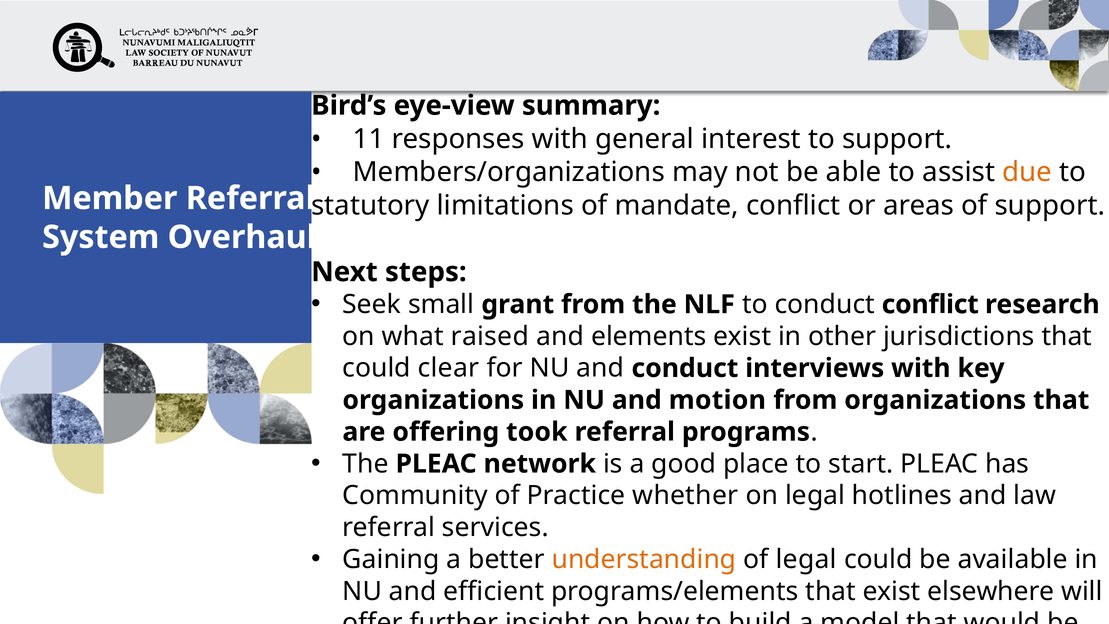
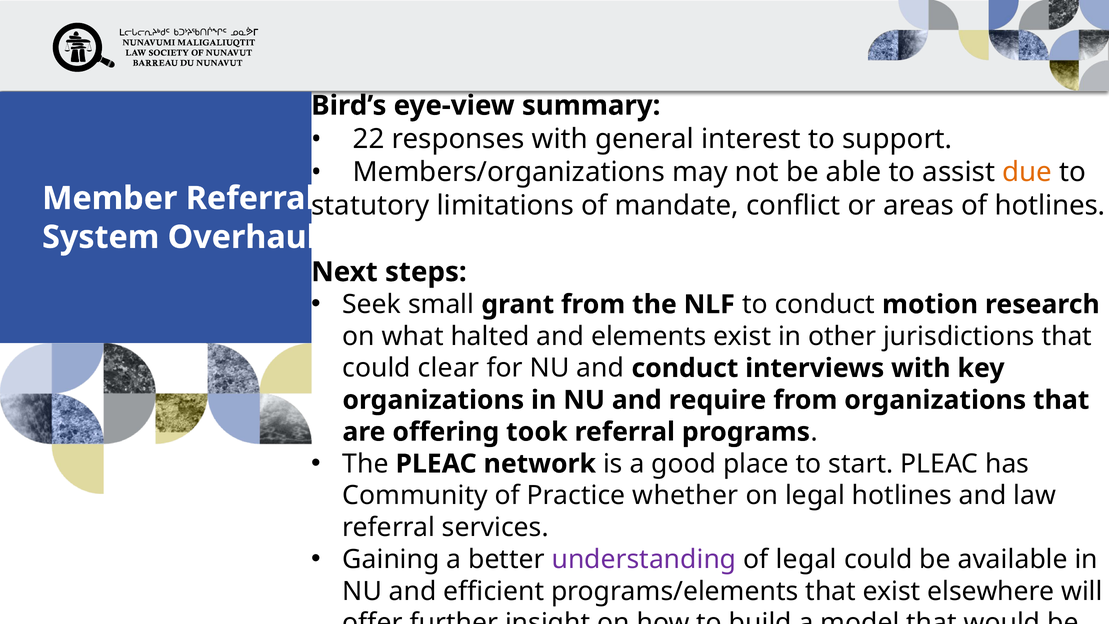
11: 11 -> 22 (369, 139)
of support: support -> hotlines (1050, 205)
conduct conflict: conflict -> motion (930, 304)
raised: raised -> halted (490, 336)
motion: motion -> require (717, 400)
understanding colour: orange -> purple (644, 559)
